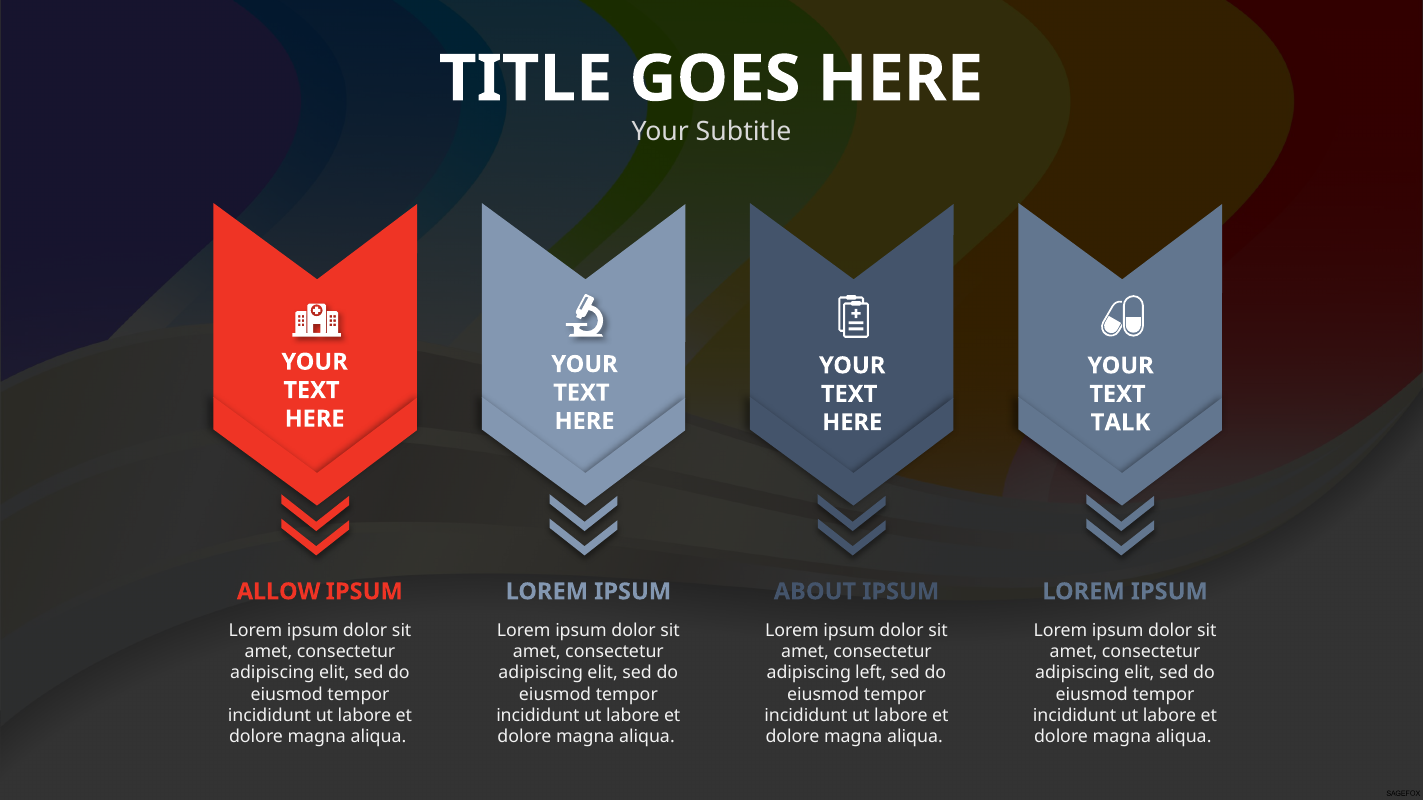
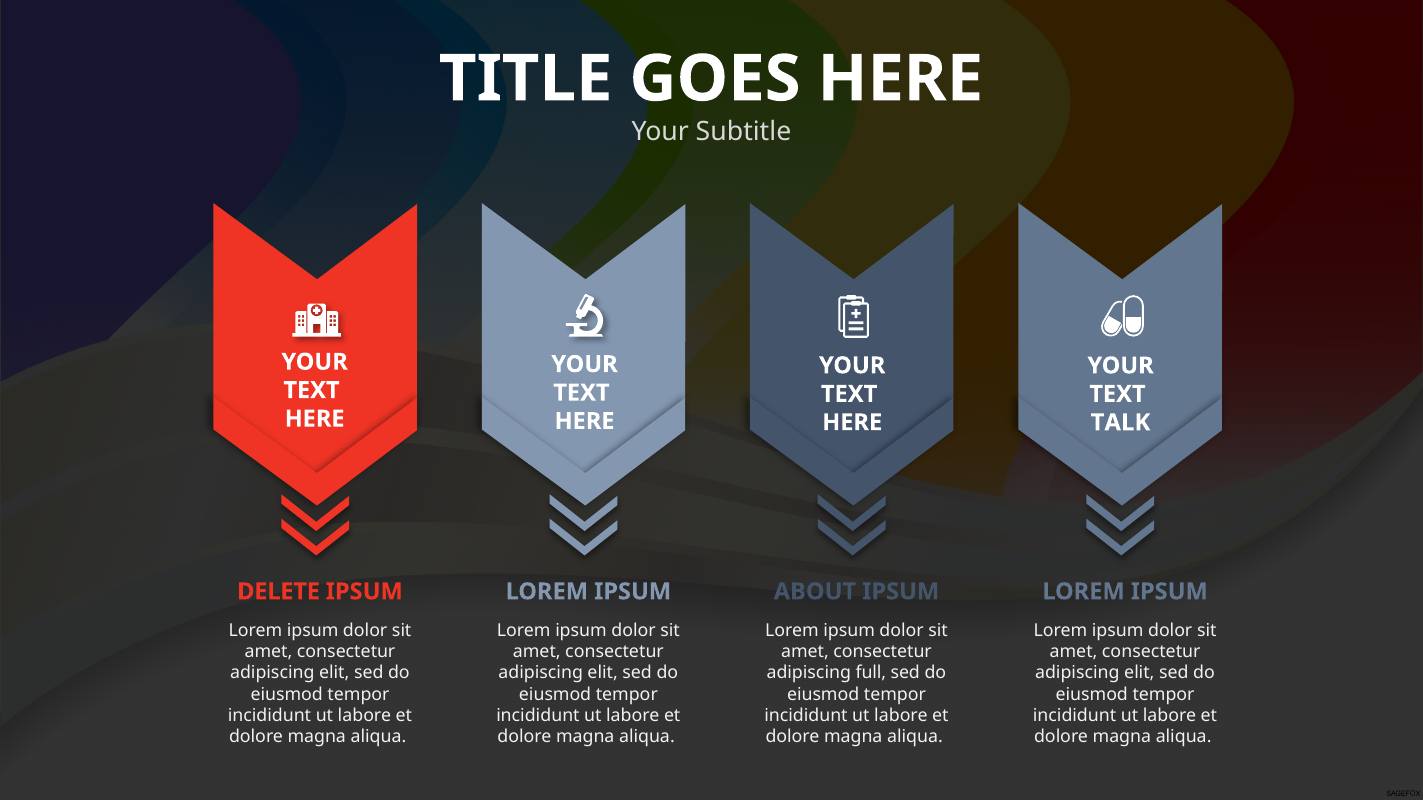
ALLOW: ALLOW -> DELETE (279, 592)
left: left -> full (871, 673)
